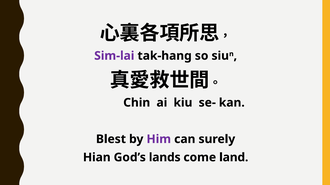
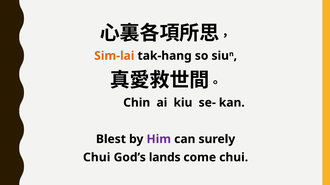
Sim-lai colour: purple -> orange (114, 56)
Hian: Hian -> Chui (97, 158)
come land: land -> chui (234, 158)
